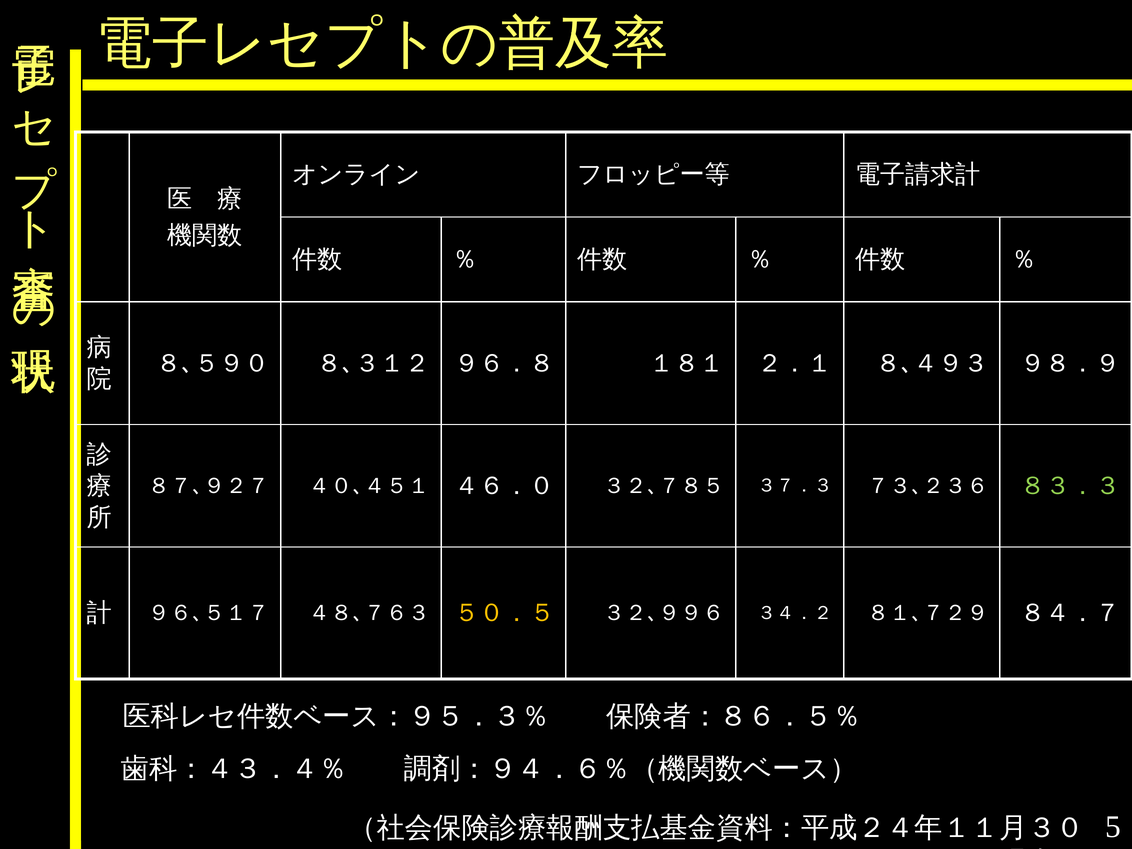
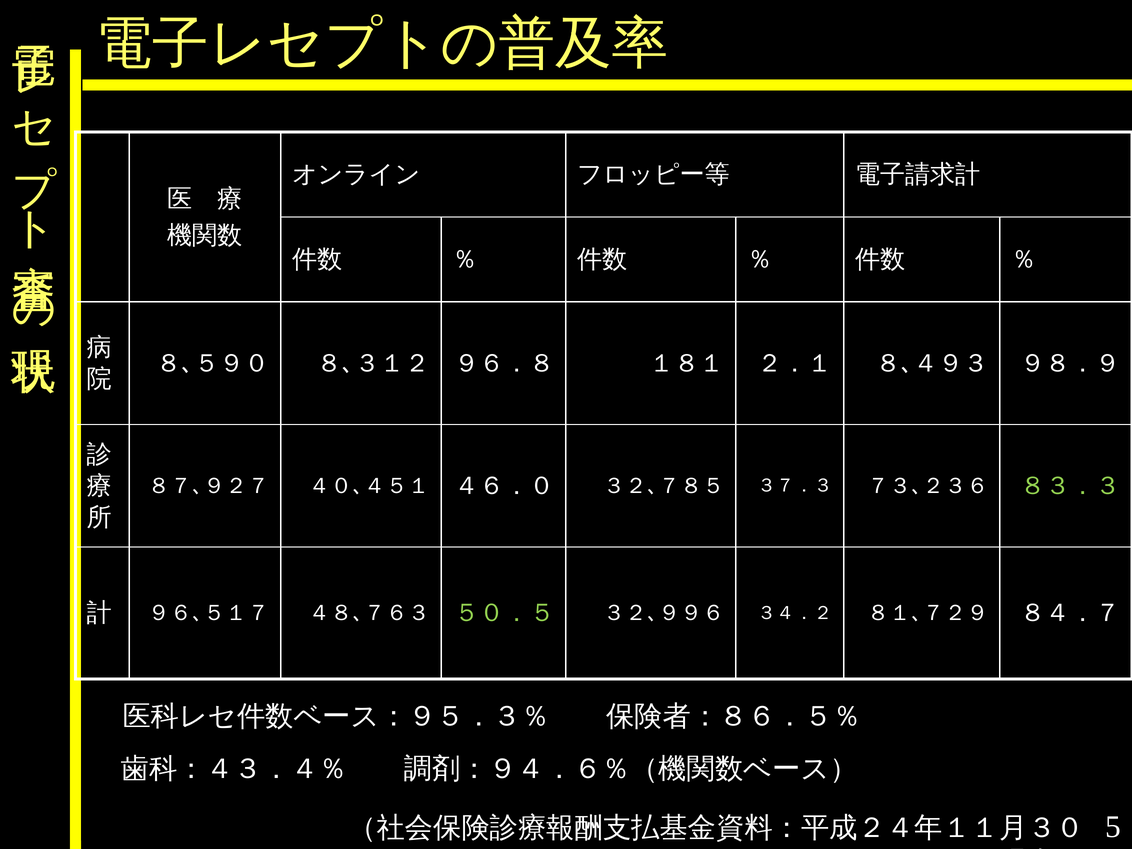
５０．５ colour: yellow -> light green (504, 613)
